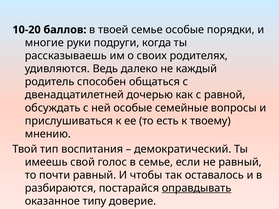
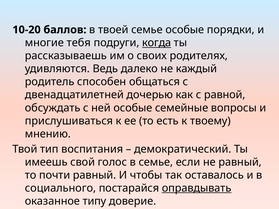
руки: руки -> тебя (79, 43)
когда underline: none -> present (157, 43)
разбираются: разбираются -> социального (60, 188)
